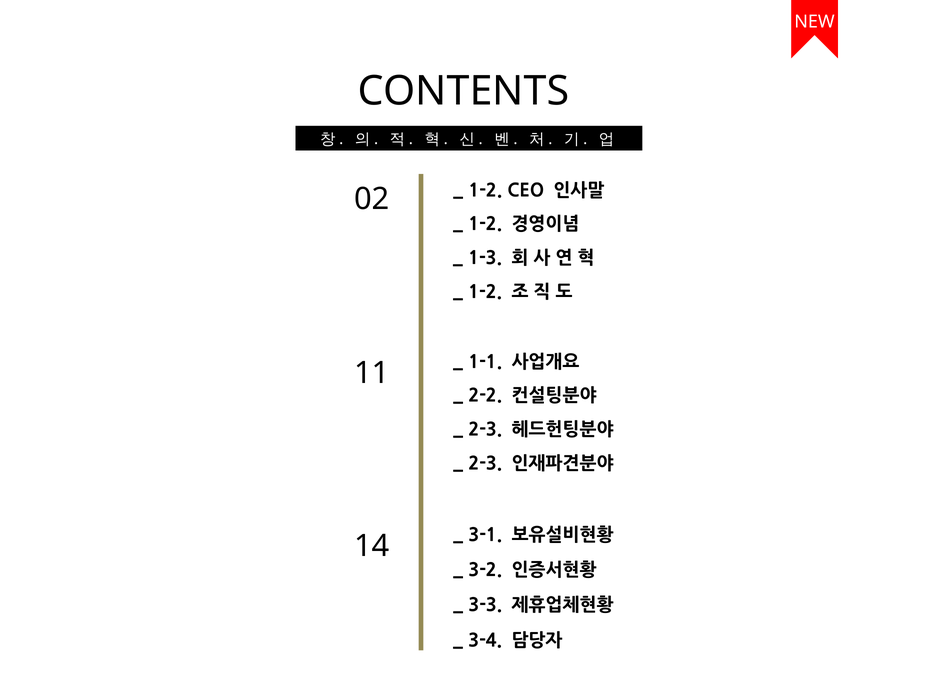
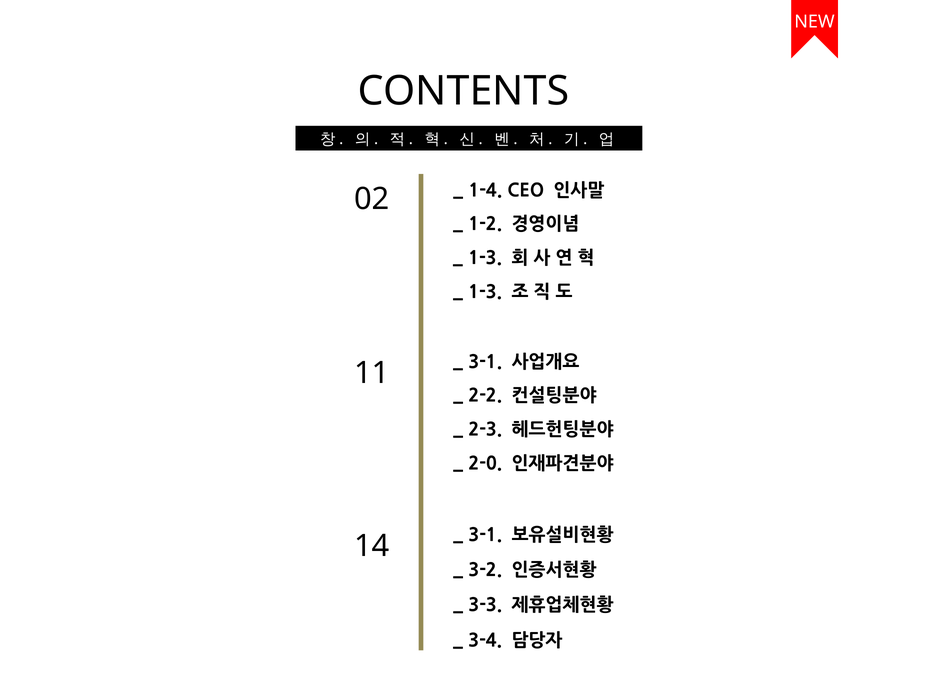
1-2: 1-2 -> 1-4 (485, 191)
1-2: 1-2 -> 1-3 (485, 292)
1-1: 1-1 -> 3-1 (485, 362)
2-3: 2-3 -> 2-0 (485, 464)
